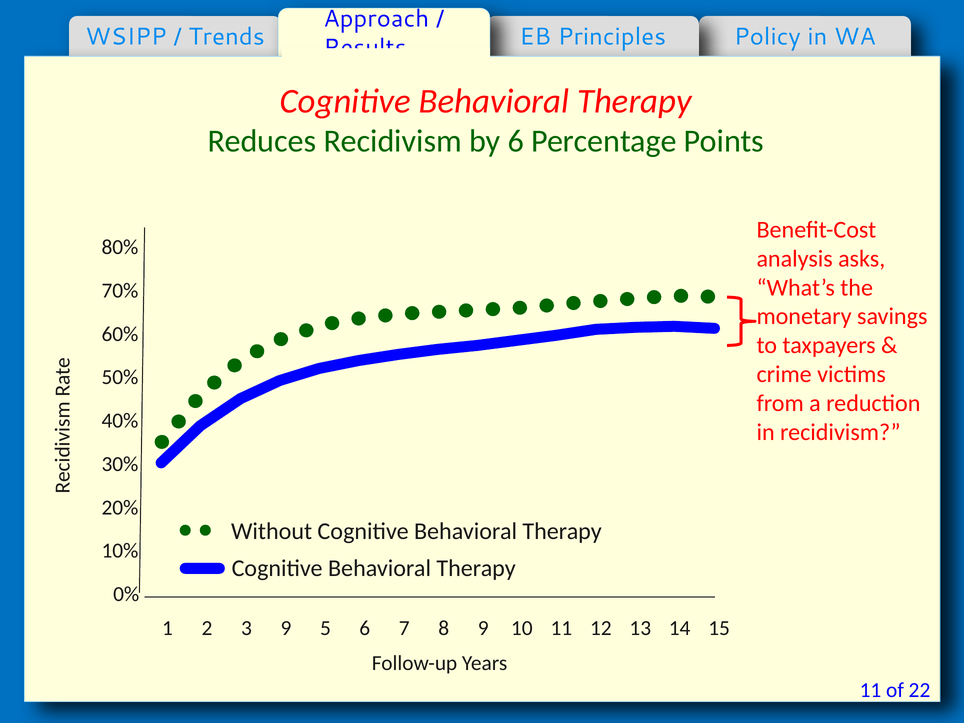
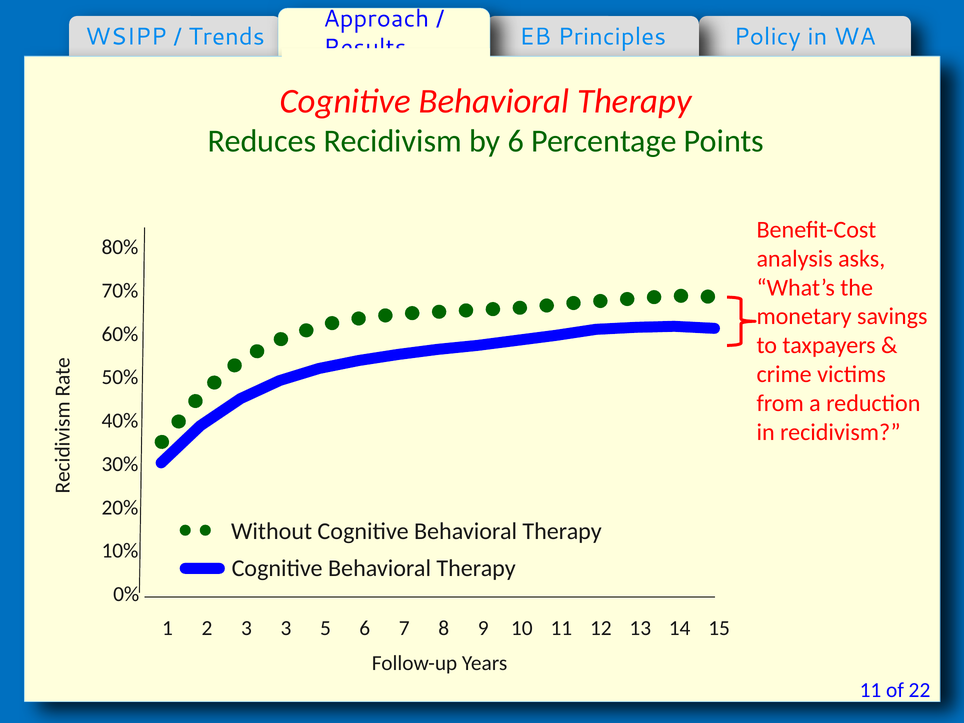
3 9: 9 -> 3 (286, 628)
